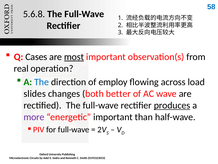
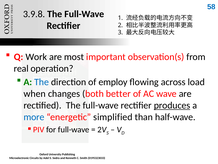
5.6.8: 5.6.8 -> 3.9.8 (34, 14)
Cases: Cases -> Work (36, 57)
most underline: present -> none (74, 57)
slides: slides -> when (35, 93)
more colour: purple -> blue (34, 117)
energetic important: important -> simplified (113, 117)
